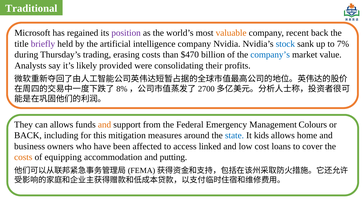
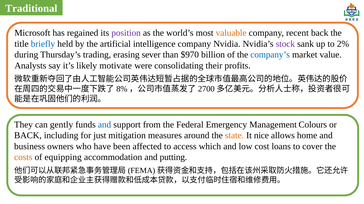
briefly colour: purple -> blue (43, 44)
stock colour: blue -> purple (285, 44)
7%: 7% -> 2% (343, 44)
erasing costs: costs -> sever (151, 55)
$470: $470 -> $970 (190, 55)
provided: provided -> motivate (116, 66)
can allows: allows -> gently (62, 125)
and colour: orange -> blue (105, 125)
this: this -> just (100, 136)
state colour: blue -> orange (234, 136)
kids: kids -> nice (261, 136)
linked: linked -> which (210, 147)
